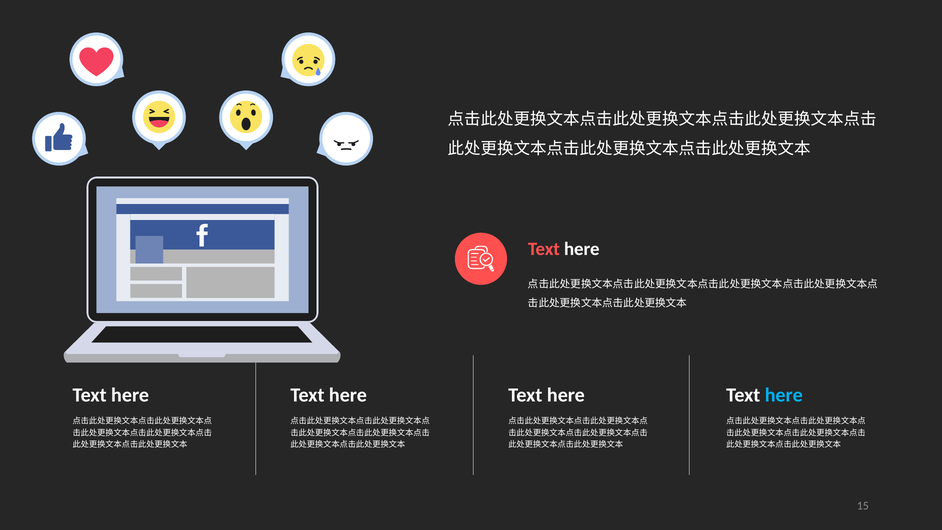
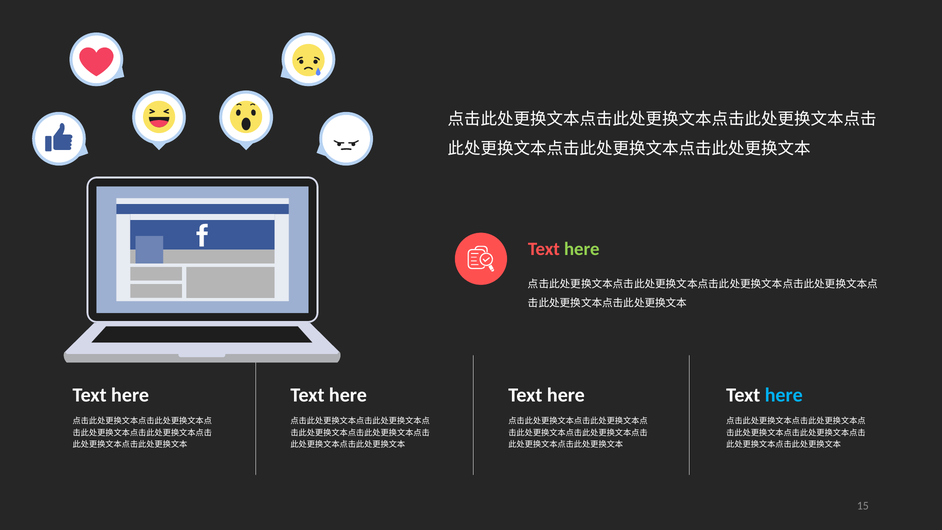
here colour: white -> light green (582, 249)
